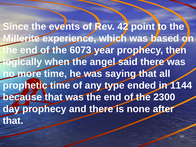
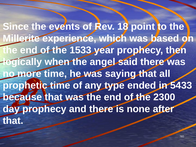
42: 42 -> 18 (123, 27)
6073: 6073 -> 1533 (81, 50)
1144: 1144 -> 5433 (181, 85)
